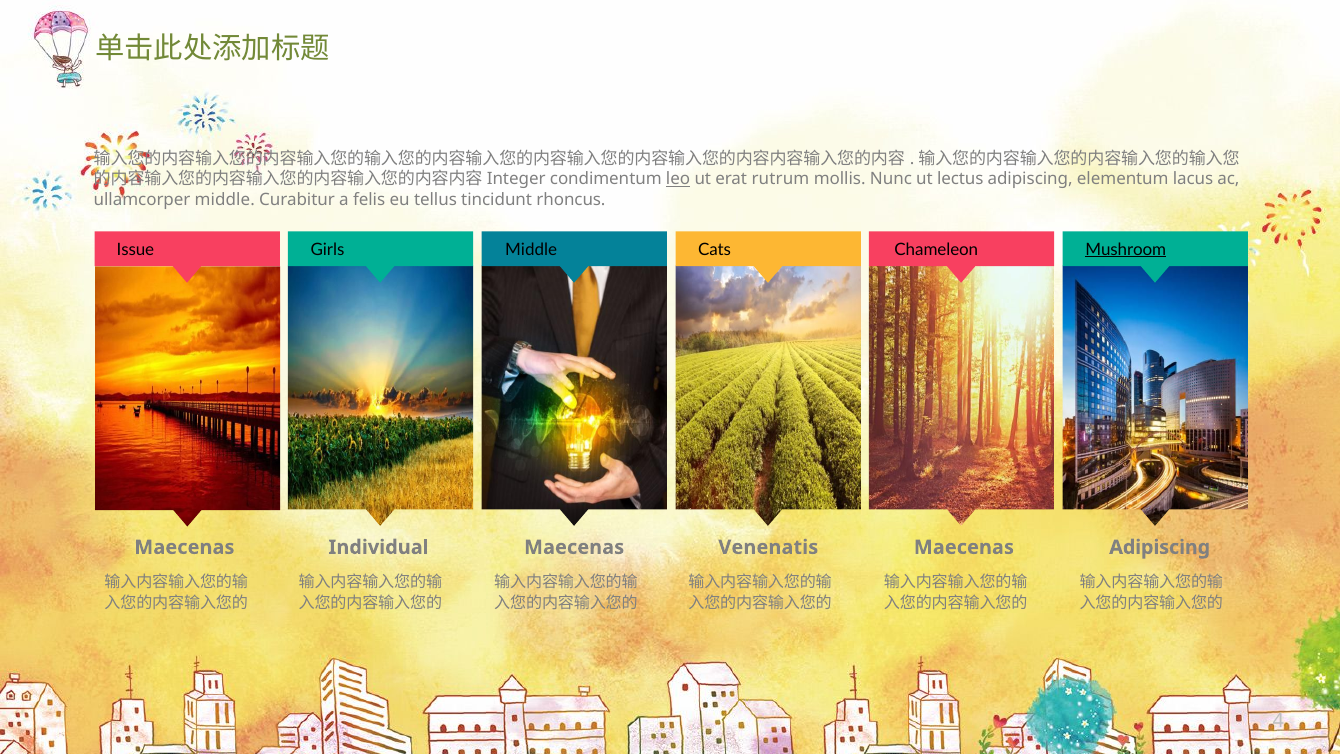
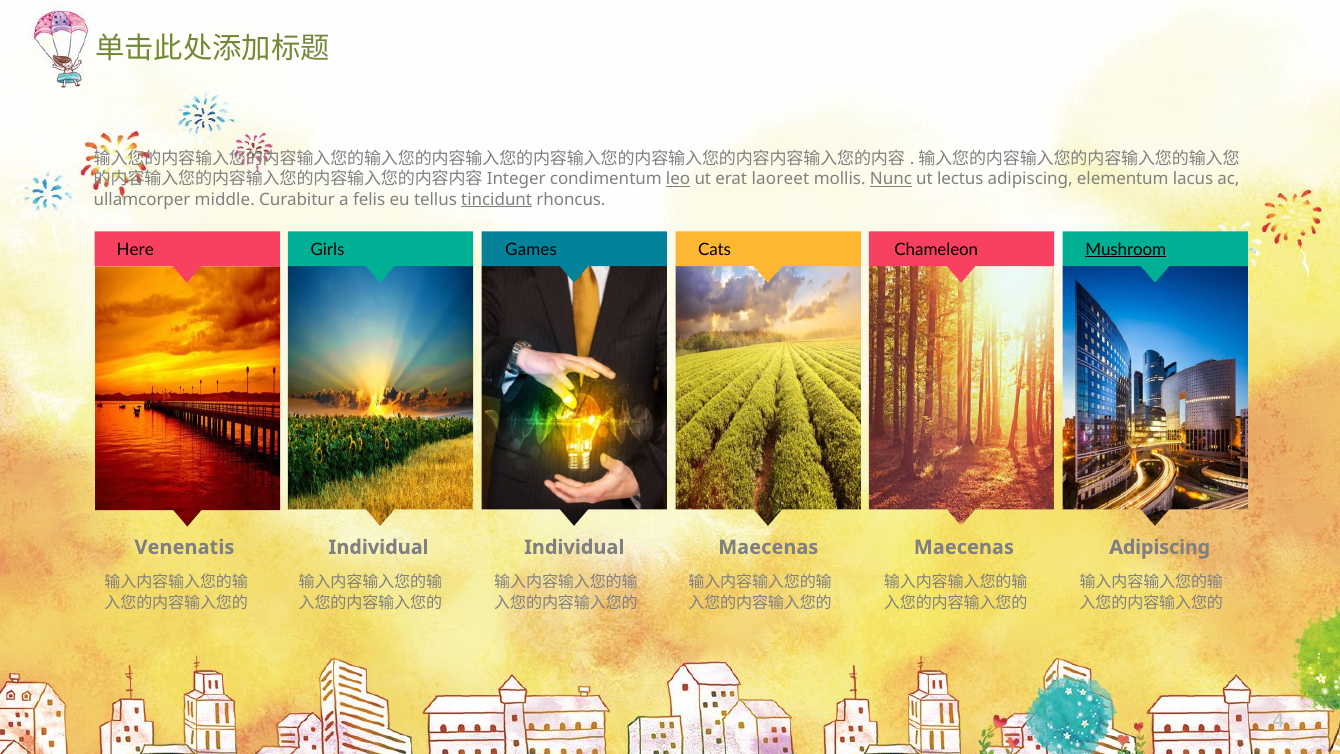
rutrum: rutrum -> laoreet (780, 179)
Nunc underline: none -> present (891, 179)
tincidunt underline: none -> present (497, 199)
Issue: Issue -> Here (135, 249)
Girls Middle: Middle -> Games (531, 249)
Maecenas: Maecenas -> Venenatis (184, 547)
Maecenas: Maecenas -> Individual (574, 547)
Venenatis: Venenatis -> Maecenas (768, 547)
